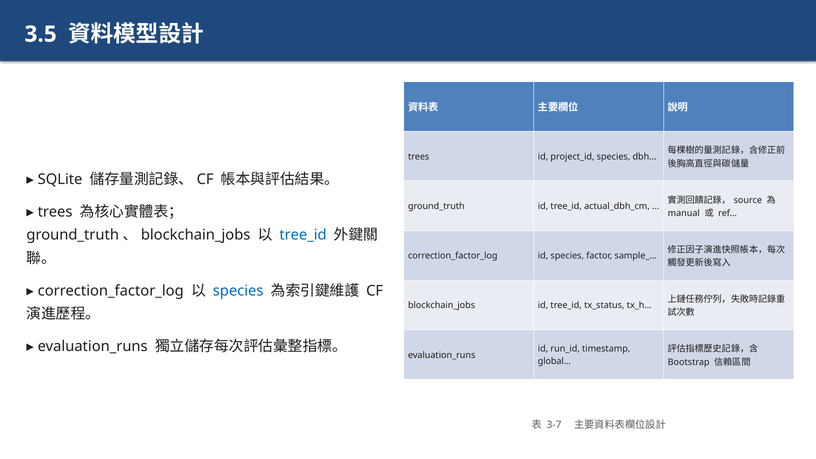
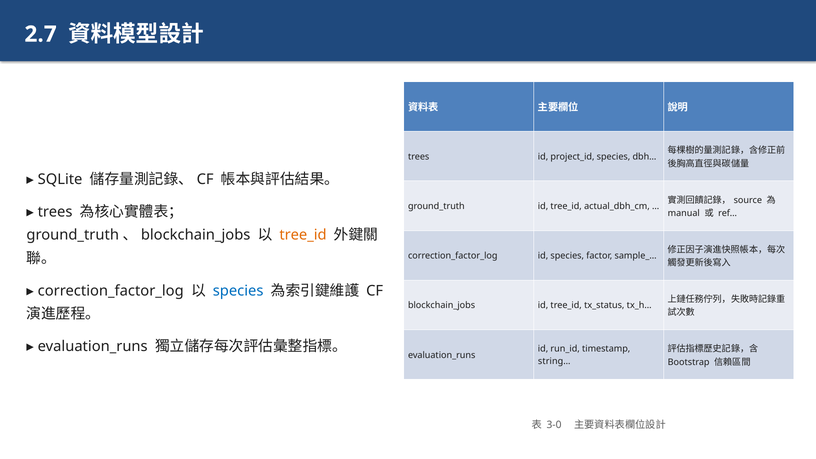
3.5: 3.5 -> 2.7 (41, 34)
tree_id colour: blue -> orange (303, 235)
global…: global… -> string… (554, 361)
3-7: 3-7 -> 3-0 (554, 425)
